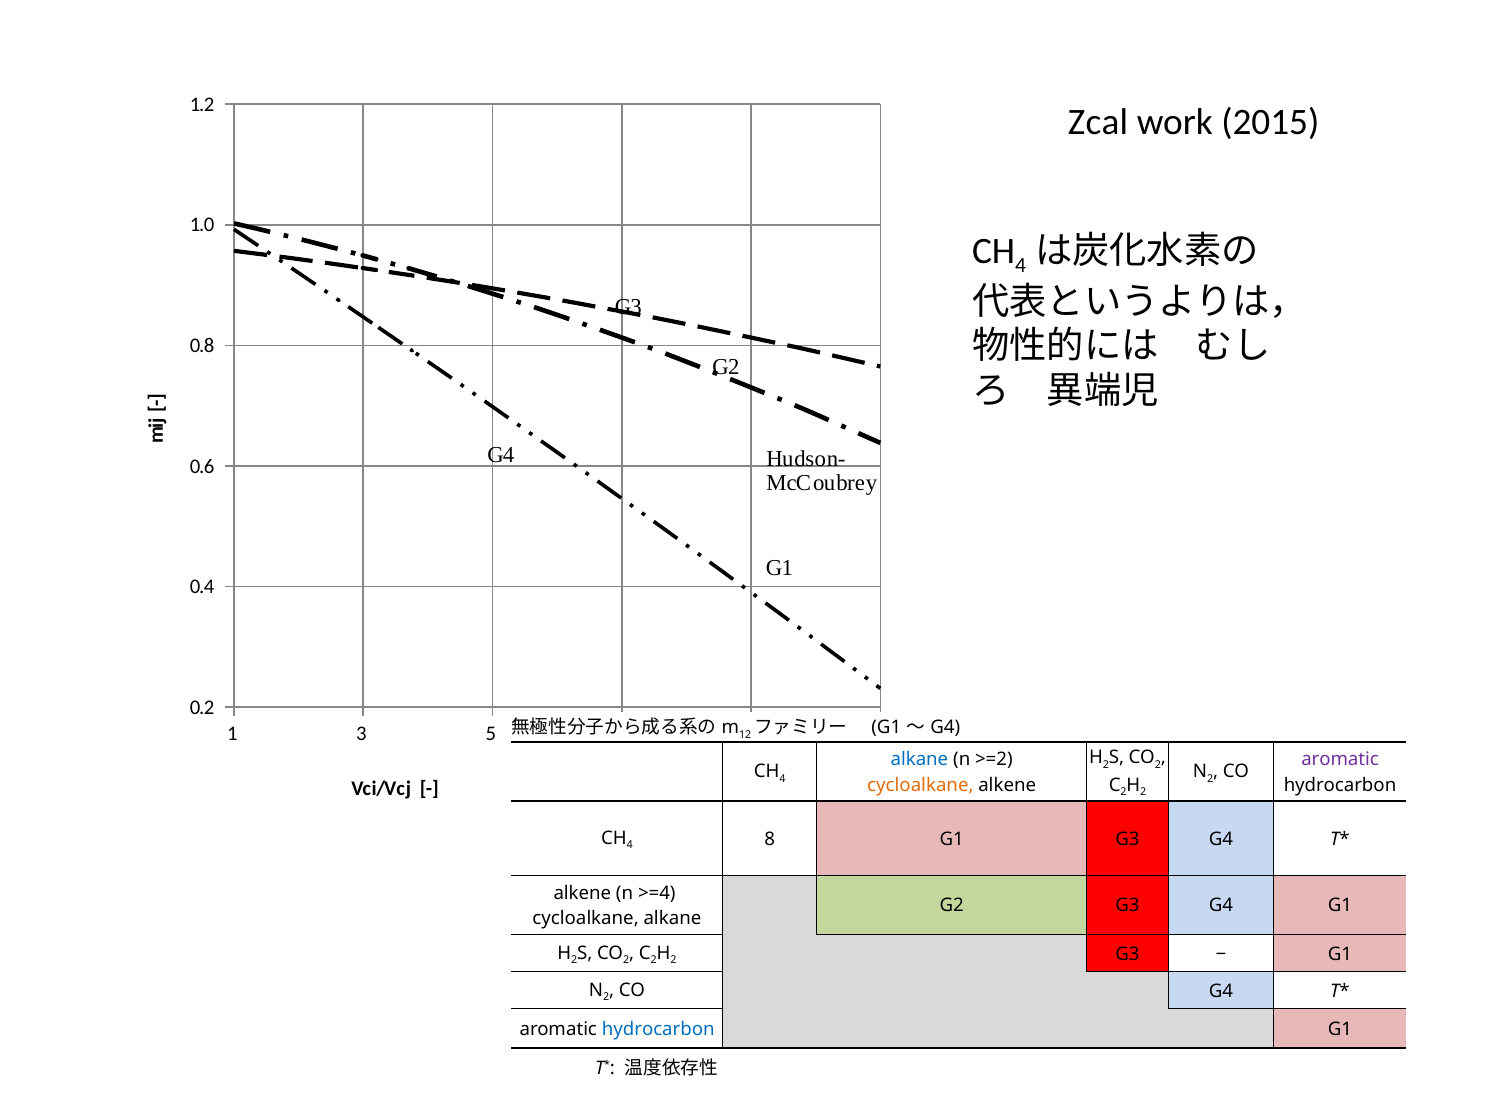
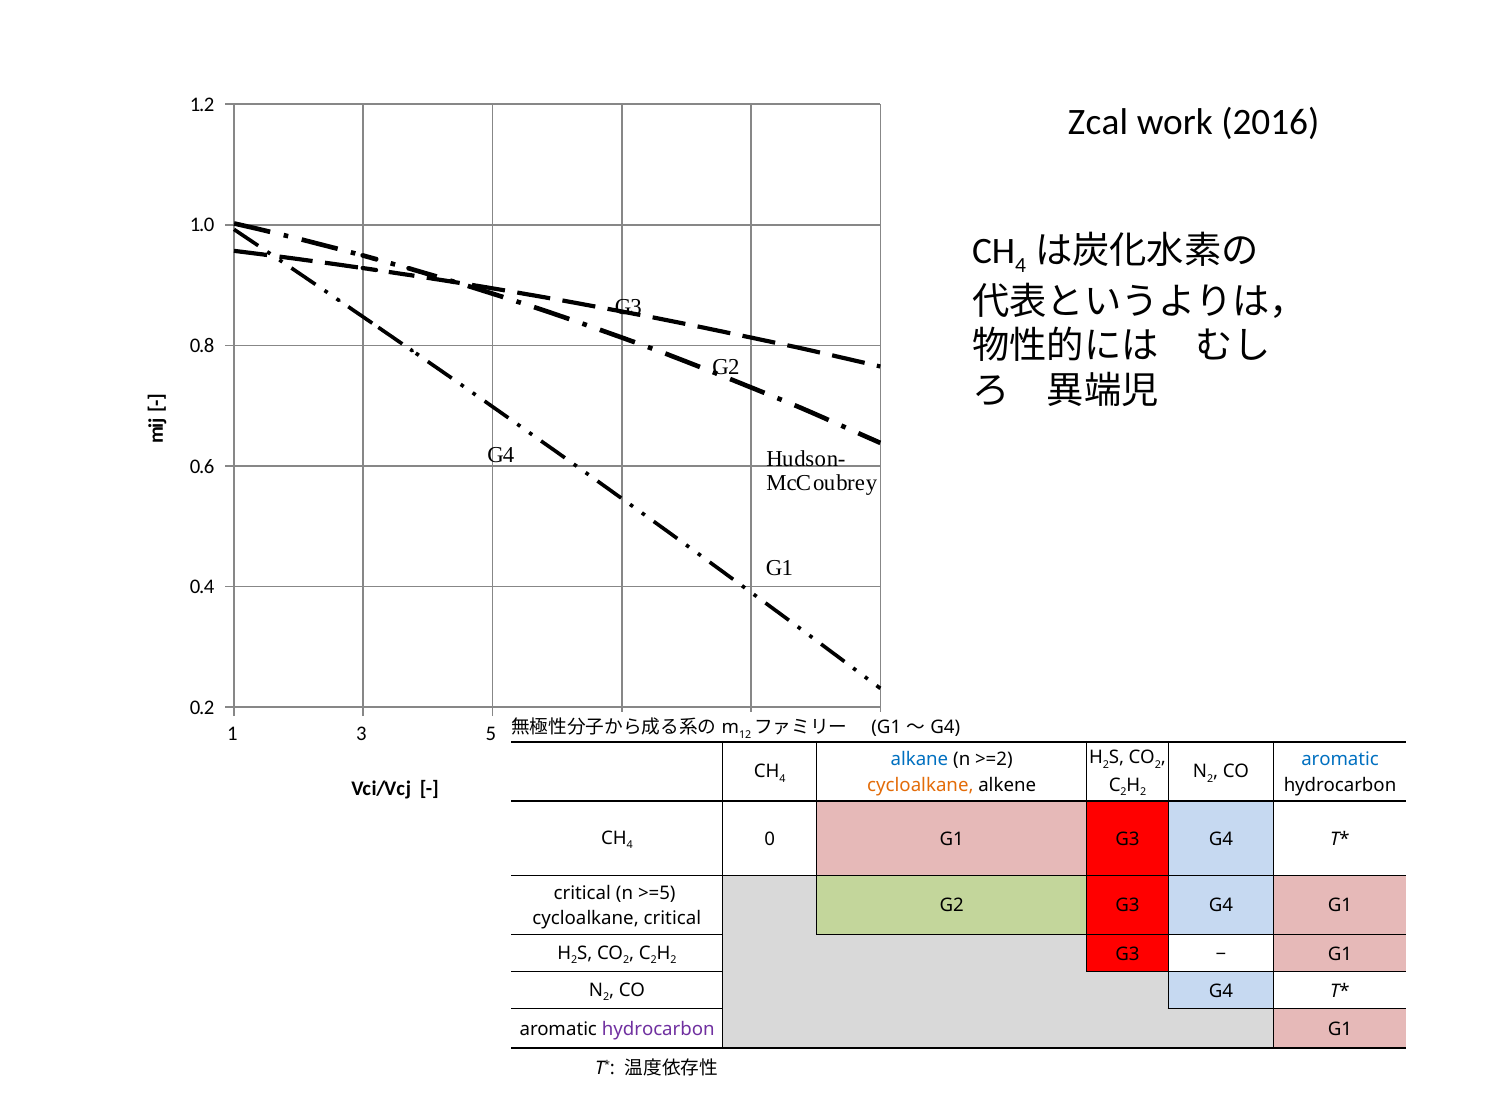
2015: 2015 -> 2016 (1270, 122)
aromatic colour: purple -> blue (1340, 760)
8: 8 -> 0 (770, 839)
alkene: alkene -> critical (582, 893)
>=4: >=4 -> >=5 (657, 893)
cycloalkane alkane: alkane -> critical (672, 919)
hydrocarbon colour: blue -> purple (658, 1029)
